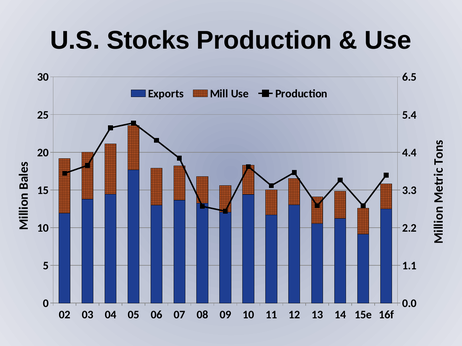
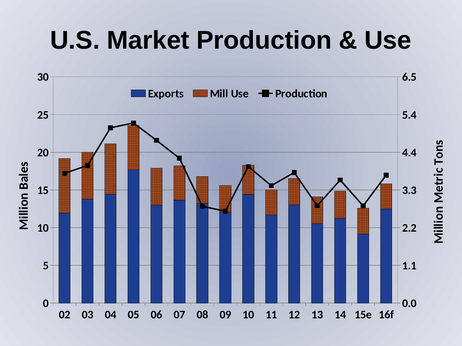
Stocks: Stocks -> Market (148, 40)
